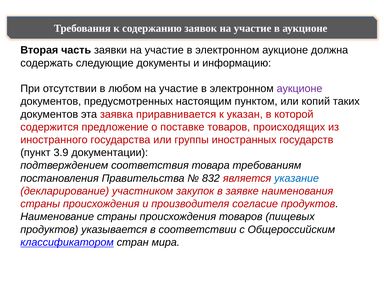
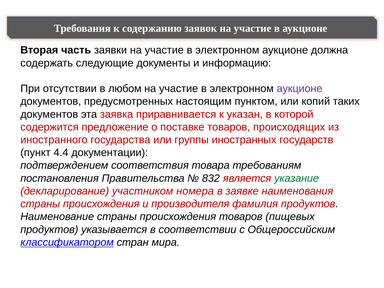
3.9: 3.9 -> 4.4 (61, 153)
указание colour: blue -> green (297, 178)
закупок: закупок -> номера (195, 191)
согласие: согласие -> фамилия (255, 204)
